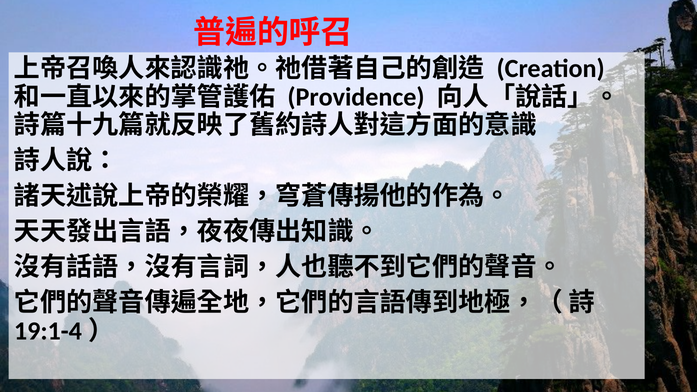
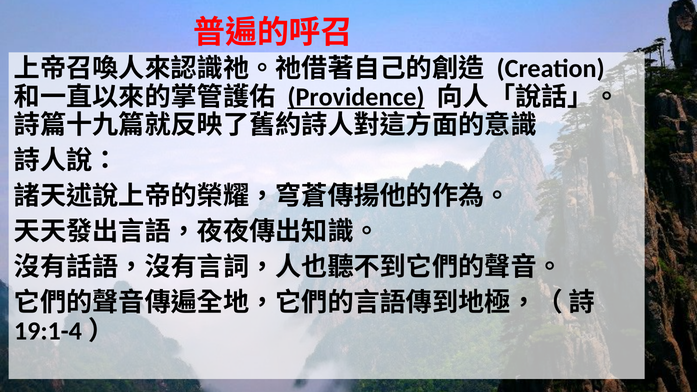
Providence underline: none -> present (356, 97)
